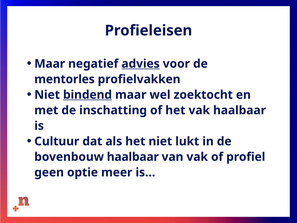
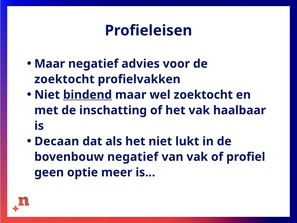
advies underline: present -> none (141, 64)
mentorles: mentorles -> zoektocht (64, 79)
Cultuur: Cultuur -> Decaan (57, 141)
bovenbouw haalbaar: haalbaar -> negatief (133, 157)
